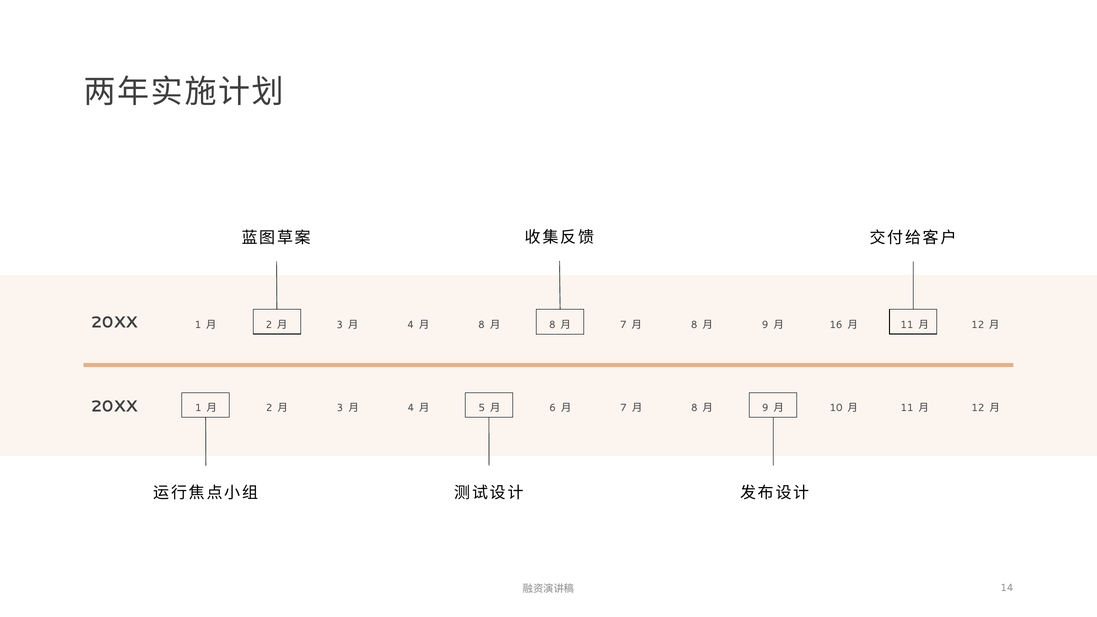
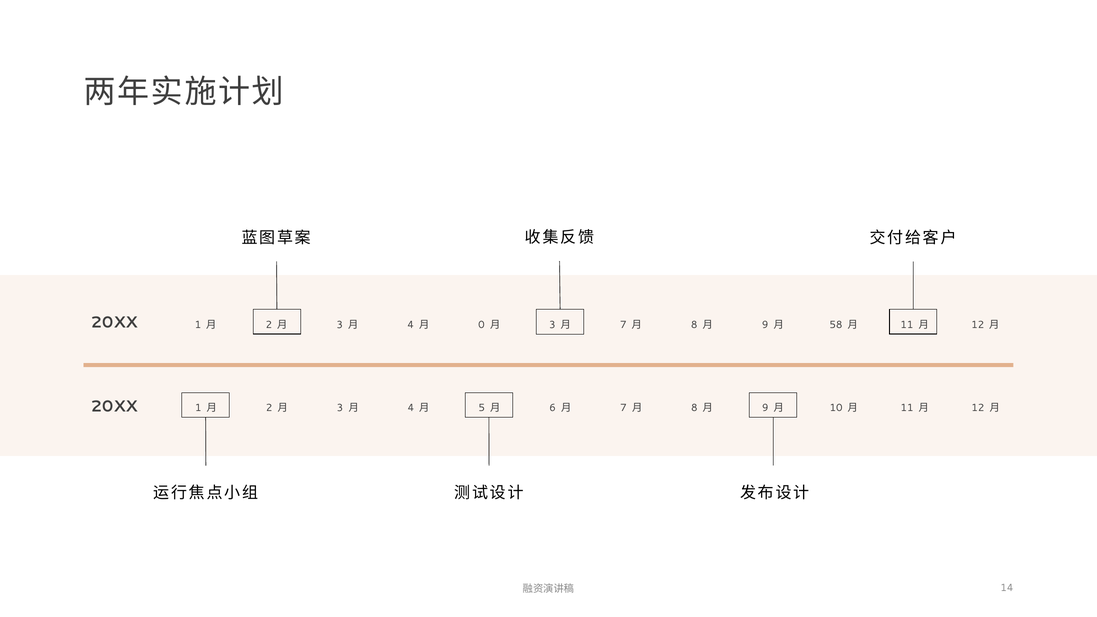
8: 8 -> 0 (481, 325)
8: 8 -> 3 (552, 325)
16: 16 -> 58 (836, 325)
